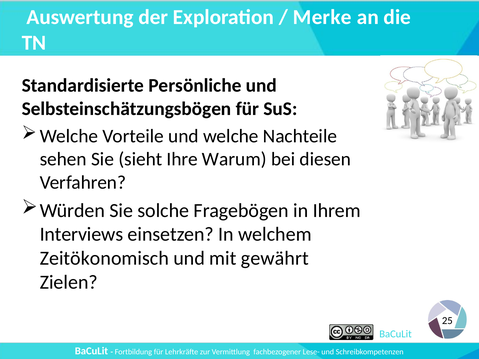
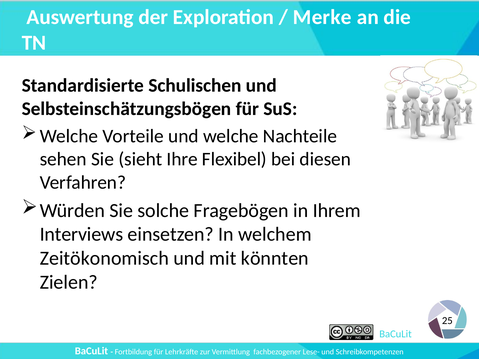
Persönliche: Persönliche -> Schulischen (195, 86)
Warum: Warum -> Flexibel (234, 159)
gewährt: gewährt -> könnten (275, 259)
